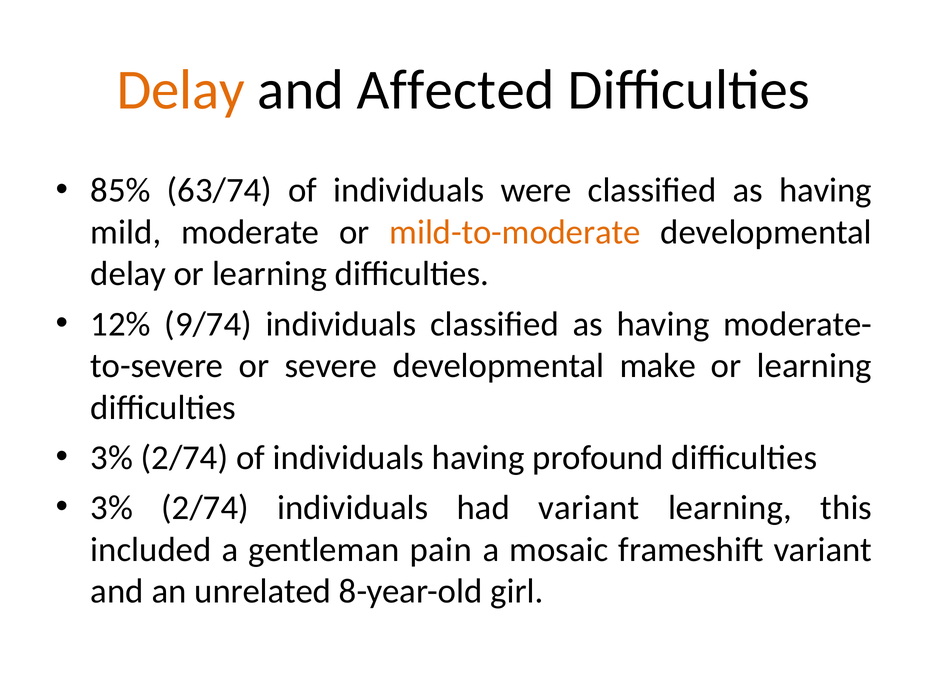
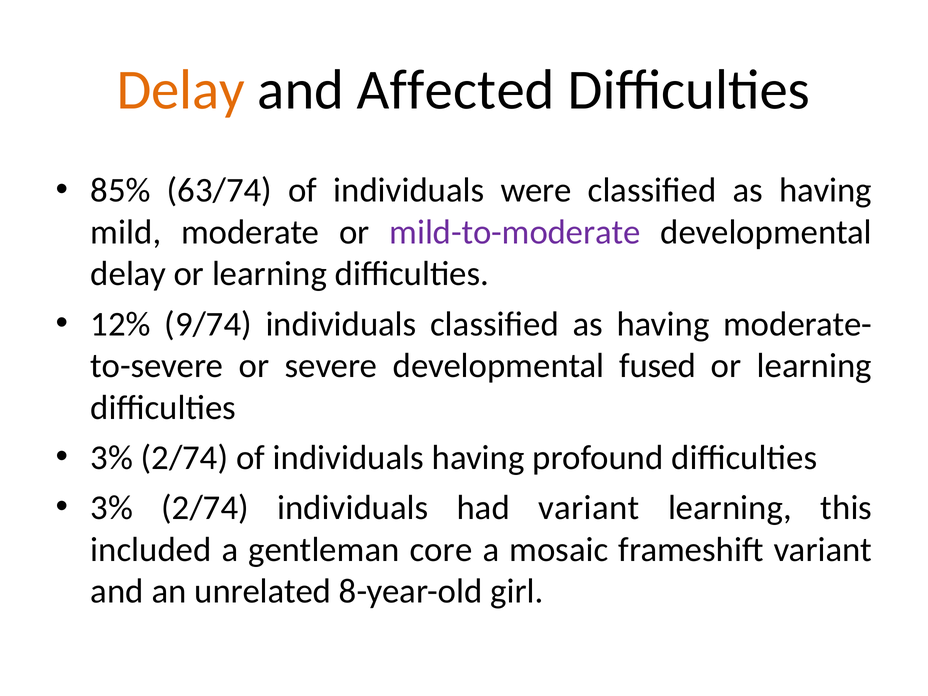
mild-to-moderate colour: orange -> purple (515, 232)
make: make -> fused (658, 366)
pain: pain -> core (441, 550)
